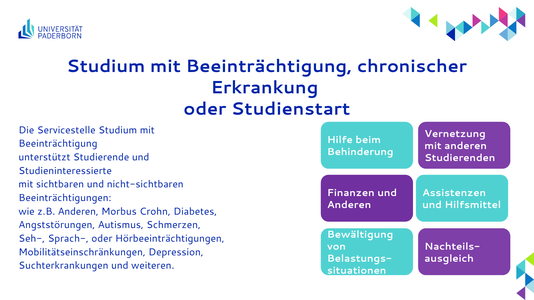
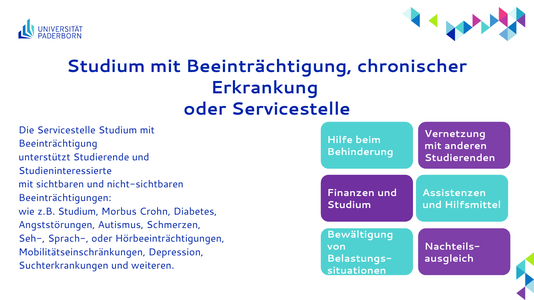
oder Studienstart: Studienstart -> Servicestelle (291, 109)
Anderen: Anderen -> Studium (349, 205)
z.B Anderen: Anderen -> Studium (78, 212)
